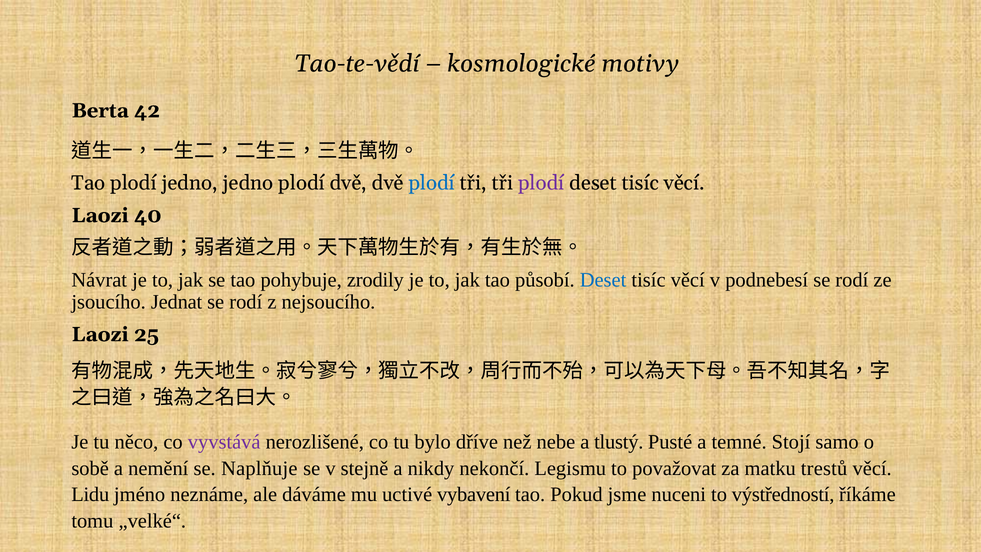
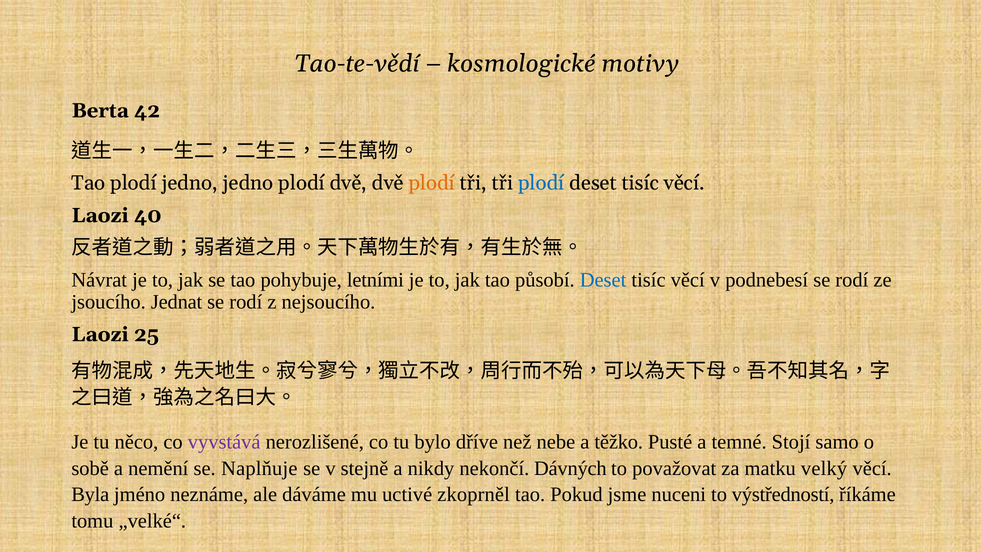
plodí colour: blue -> orange (432, 183)
plodí colour: purple -> blue (541, 183)
zrodily: zrodily -> letními (375, 280)
tlustý: tlustý -> těžko (619, 442)
Legismu: Legismu -> Dávných (570, 468)
trestů: trestů -> velký (824, 468)
Lidu: Lidu -> Byla (90, 494)
vybavení: vybavení -> zkoprněl (474, 494)
